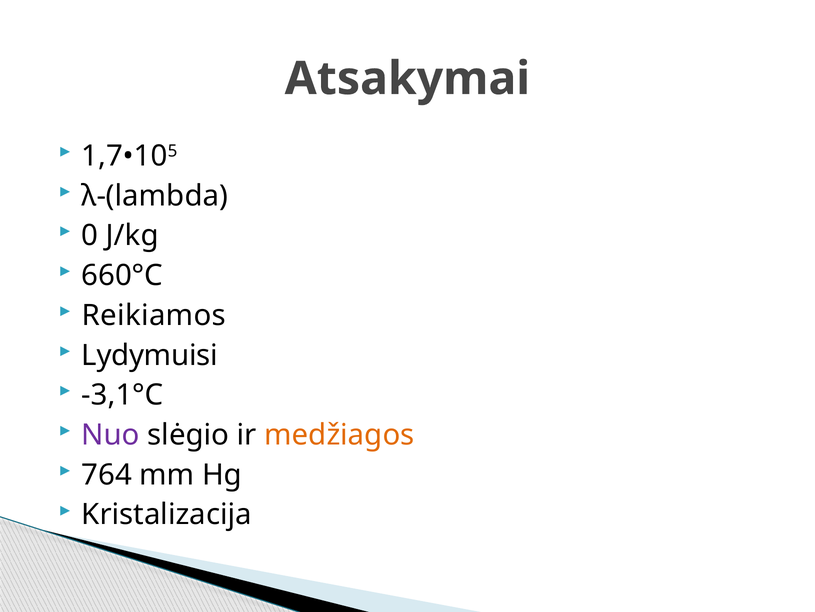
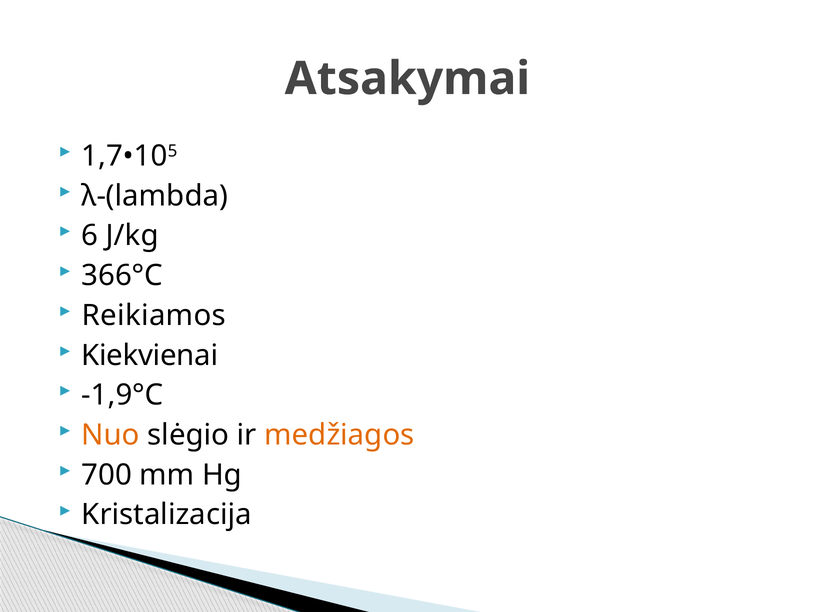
0: 0 -> 6 (90, 235)
660°C: 660°C -> 366°C (122, 275)
Lydymuisi: Lydymuisi -> Kiekvienai (150, 355)
-3,1°C: -3,1°C -> -1,9°C (122, 395)
Nuo colour: purple -> orange (111, 434)
764: 764 -> 700 (107, 474)
